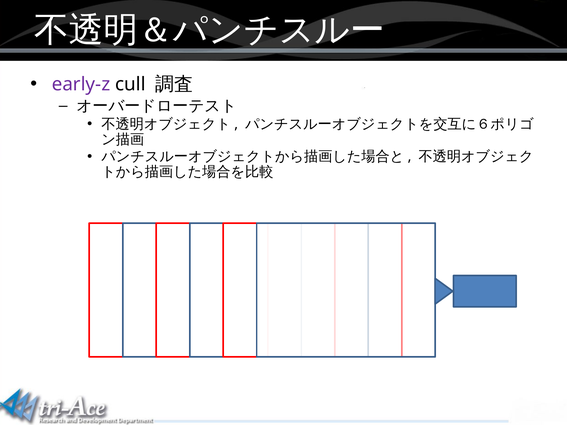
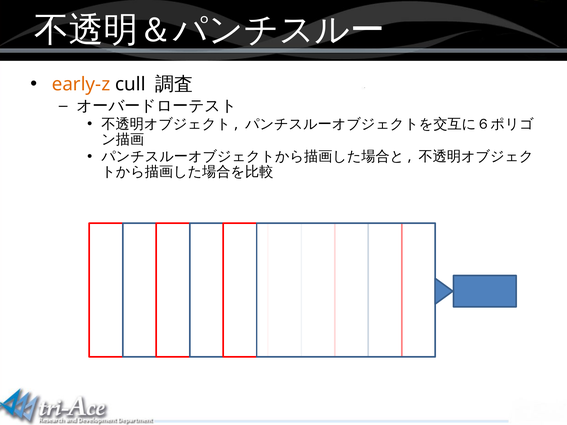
early-z colour: purple -> orange (81, 84)
